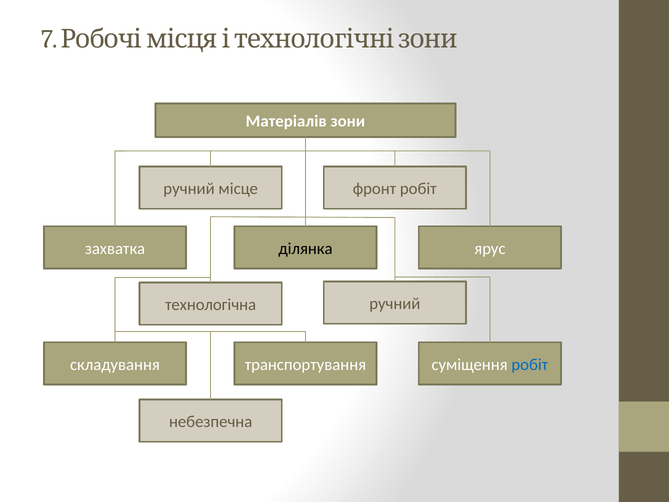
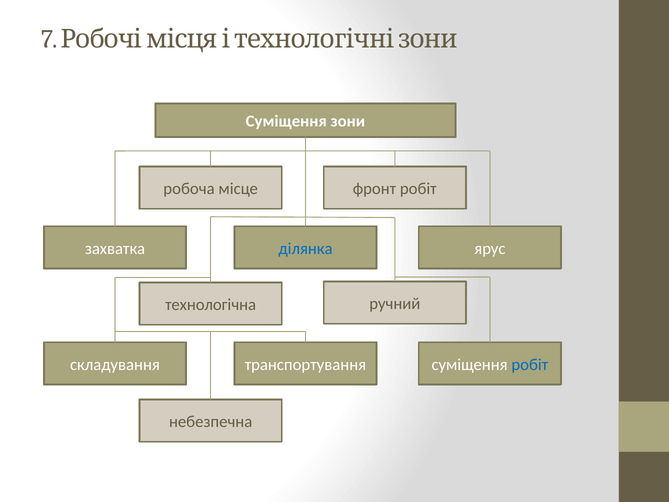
Матеріалів: Матеріалів -> Суміщення (286, 121)
ручний: ручний -> робоча (189, 189)
ділянка colour: black -> blue (305, 248)
